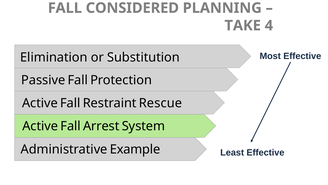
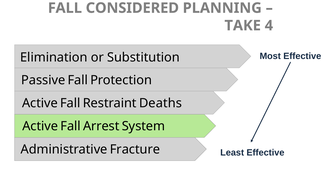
Rescue: Rescue -> Deaths (160, 103)
Example: Example -> Fracture (135, 149)
